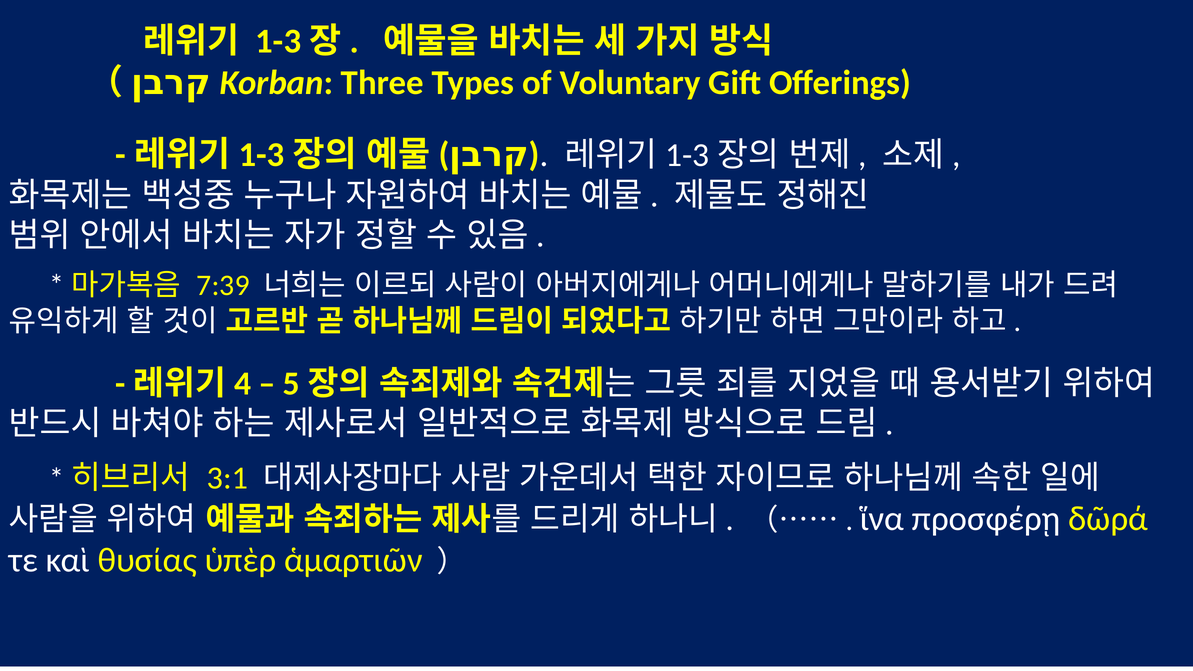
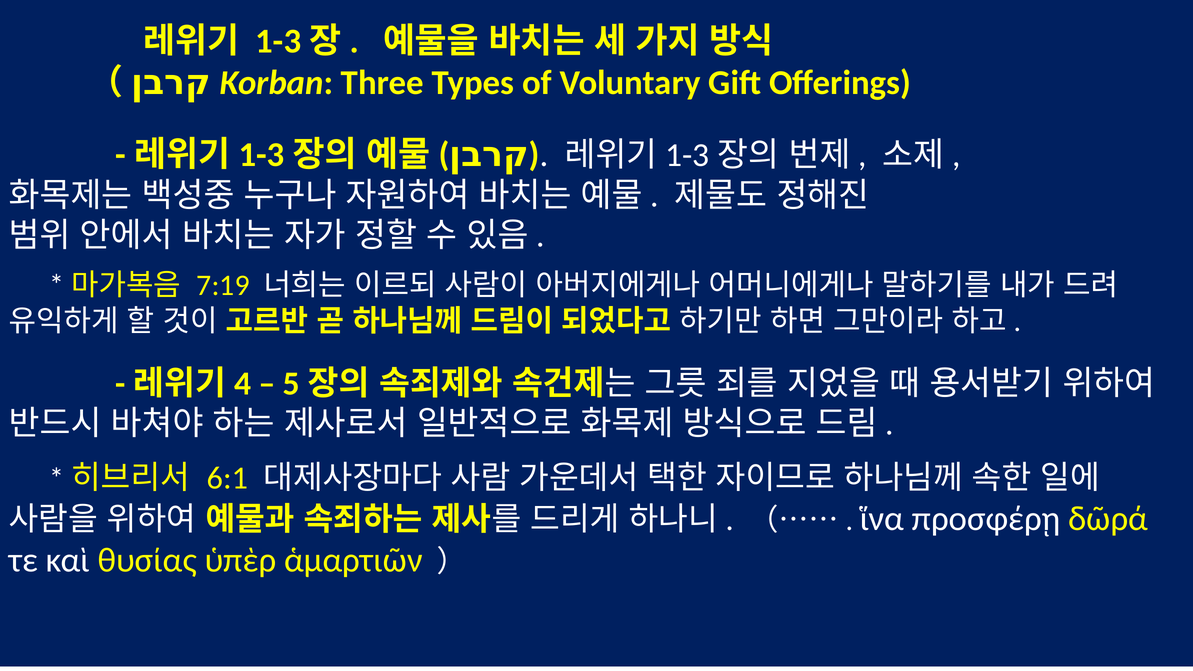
7:39: 7:39 -> 7:19 (223, 286)
3:1: 3:1 -> 6:1 (228, 478)
